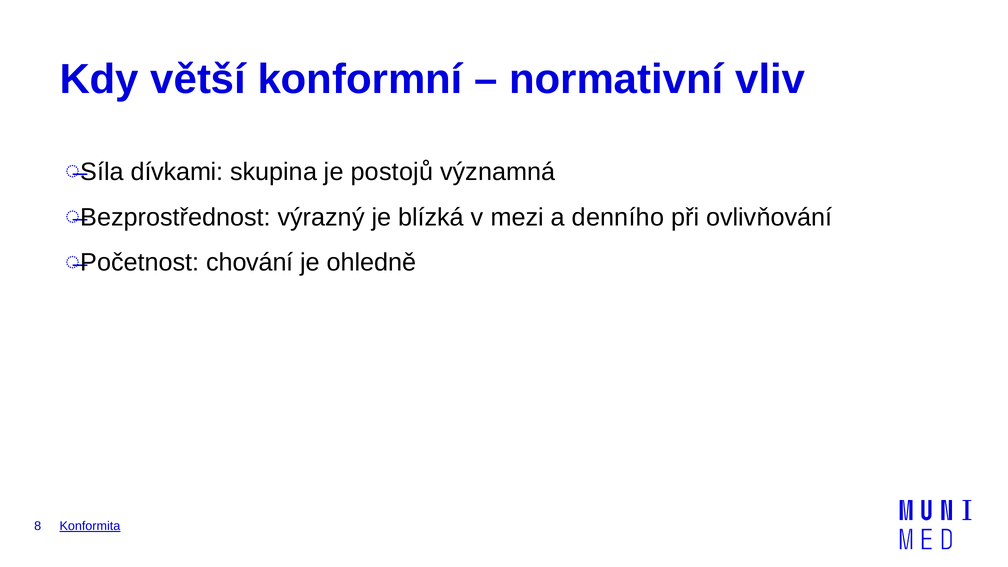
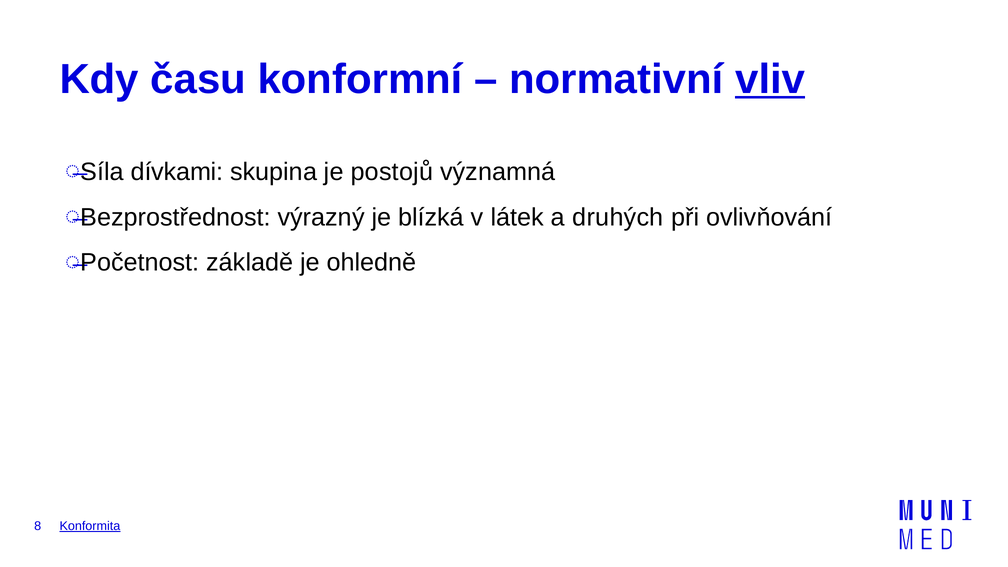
větší: větší -> času (198, 79)
vliv underline: none -> present (770, 79)
mezi: mezi -> látek (517, 217)
denního: denního -> druhých (618, 217)
chování: chování -> základě (250, 263)
